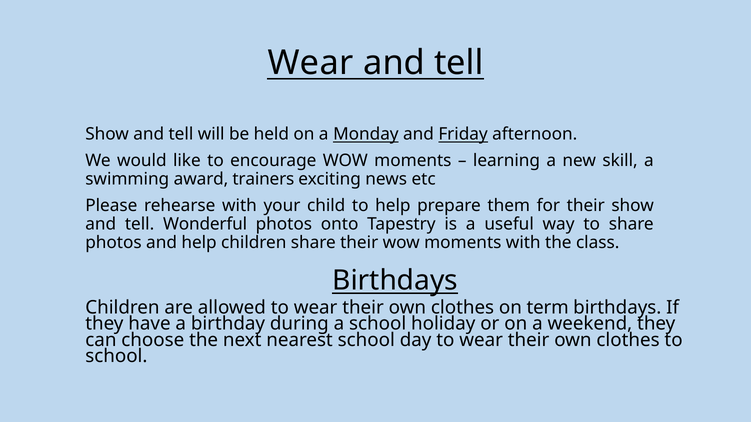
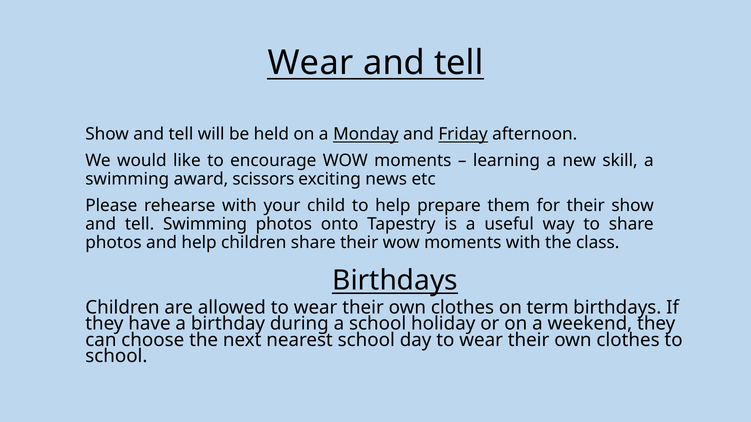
trainers: trainers -> scissors (263, 179)
tell Wonderful: Wonderful -> Swimming (205, 224)
